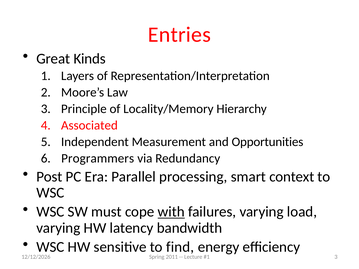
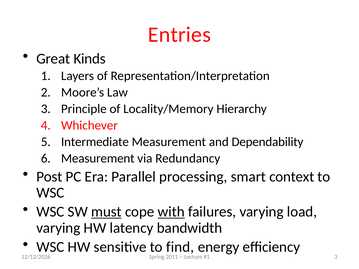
Associated: Associated -> Whichever (89, 126)
Independent: Independent -> Intermediate (95, 142)
Opportunities: Opportunities -> Dependability (267, 142)
Programmers: Programmers -> Measurement (98, 159)
must underline: none -> present (106, 212)
